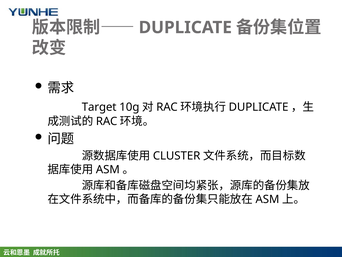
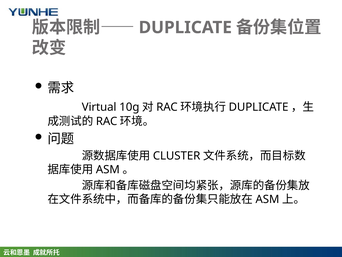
Target: Target -> Virtual (99, 107)
